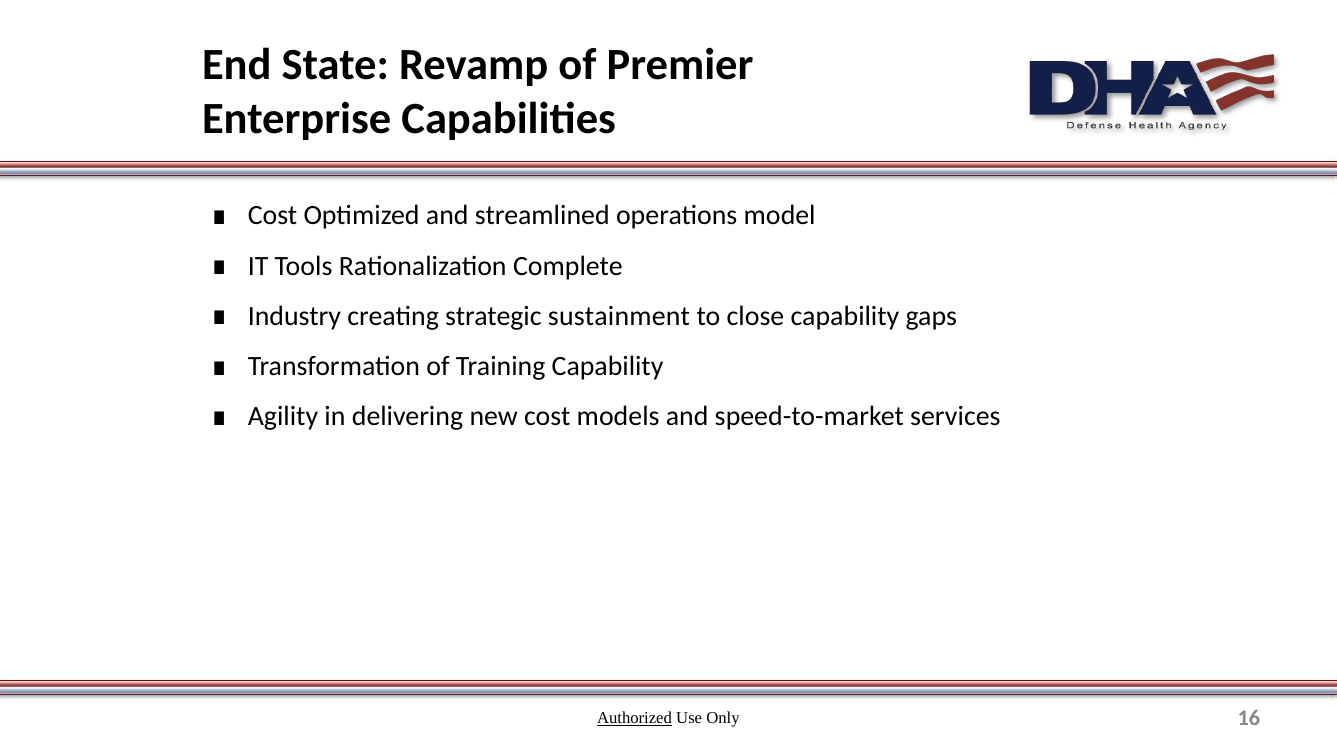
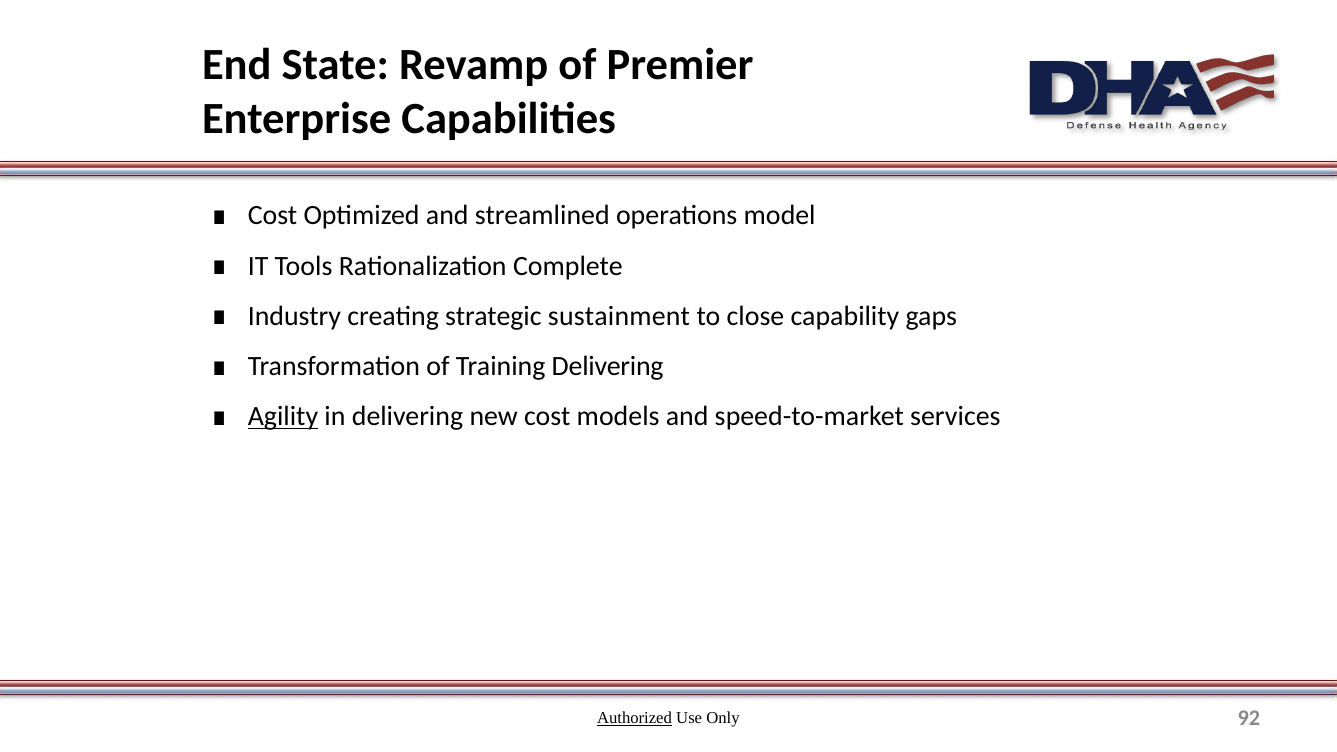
Training Capability: Capability -> Delivering (608, 366)
Agility underline: none -> present (283, 416)
16: 16 -> 92 (1249, 718)
